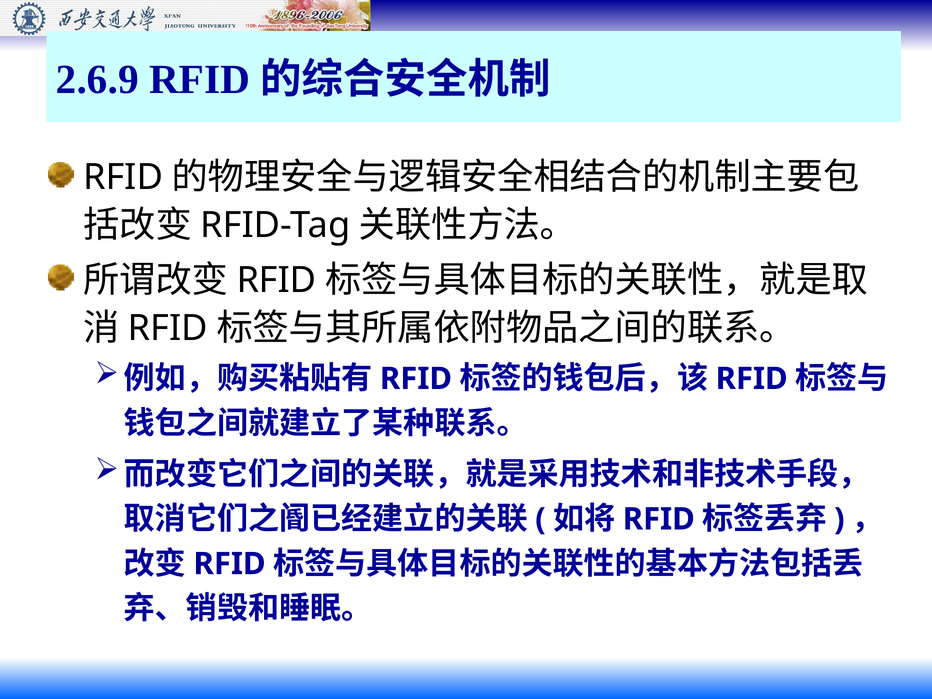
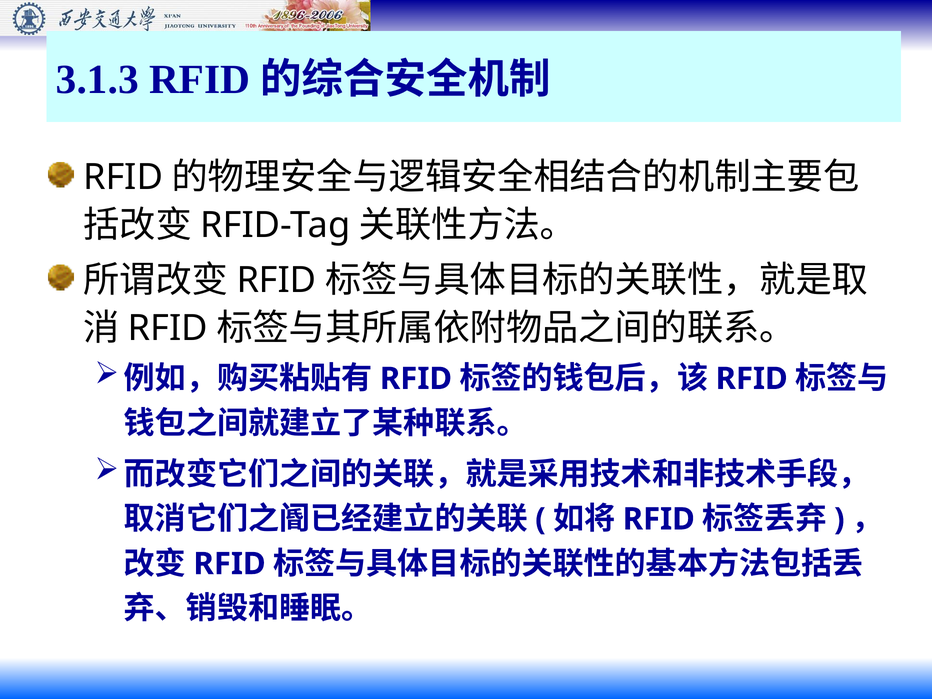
2.6.9: 2.6.9 -> 3.1.3 (97, 79)
